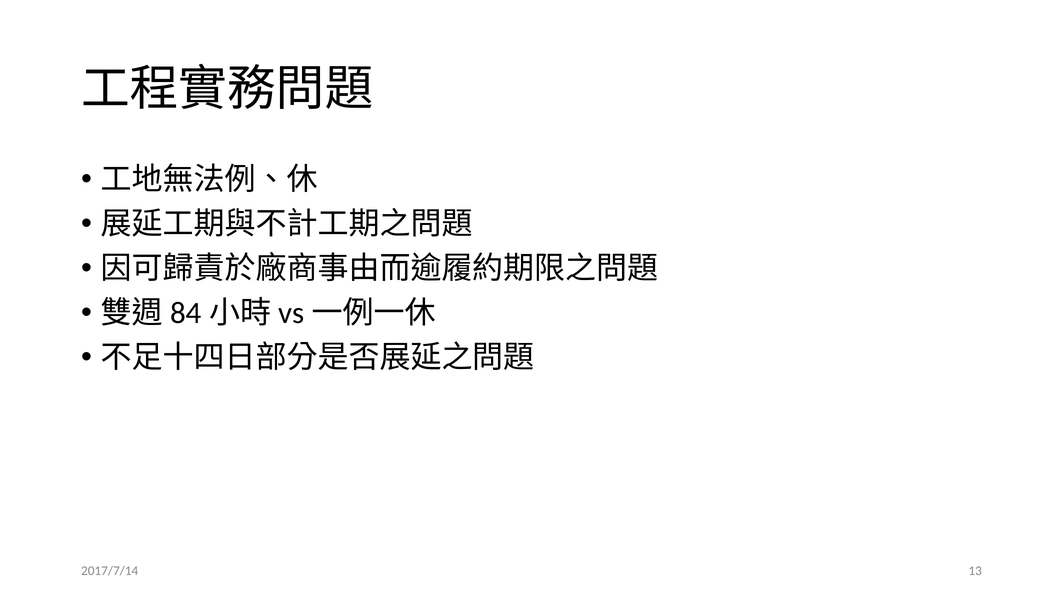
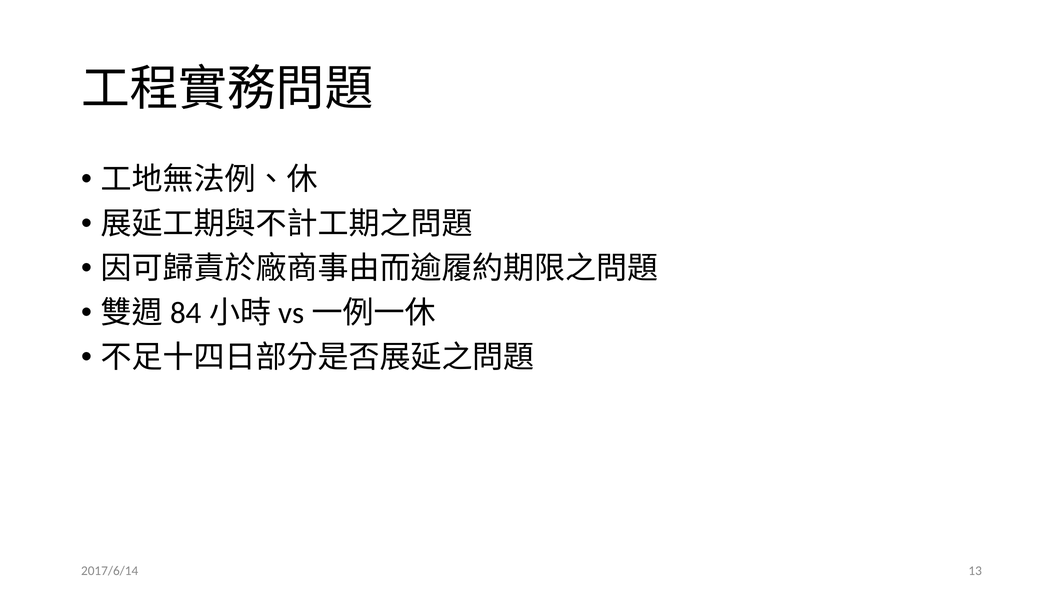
2017/7/14: 2017/7/14 -> 2017/6/14 (110, 571)
